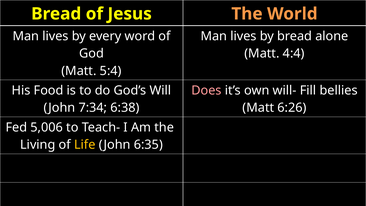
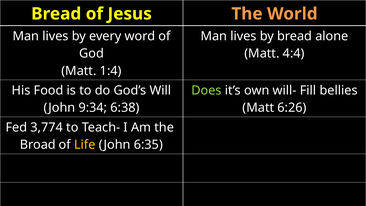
5:4: 5:4 -> 1:4 (111, 71)
Does colour: pink -> light green (206, 90)
7:34: 7:34 -> 9:34 (93, 108)
5,006: 5,006 -> 3,774 (47, 127)
Living: Living -> Broad (38, 145)
